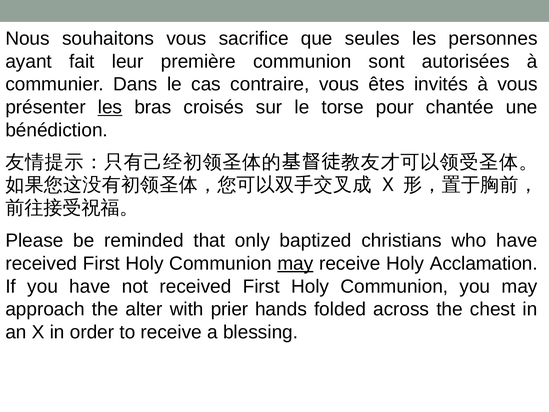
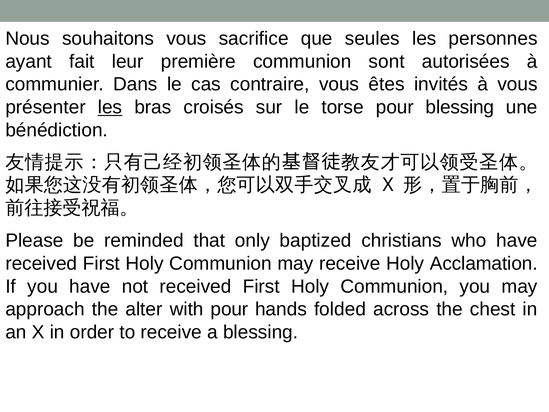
pour chantée: chantée -> blessing (460, 107)
may underline: present -> none (295, 263)
with prier: prier -> pour (229, 309)
